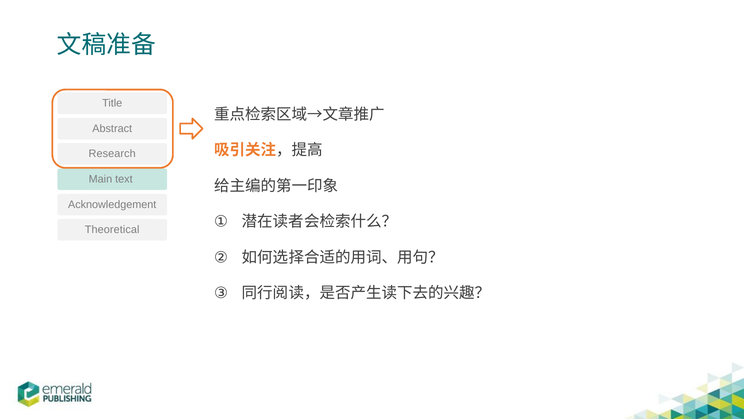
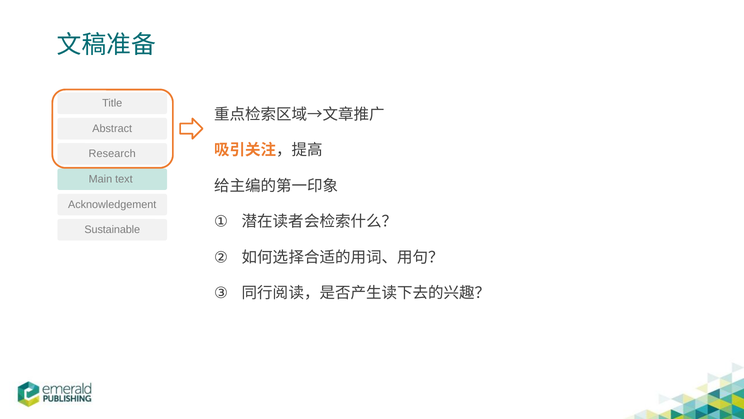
Theoretical: Theoretical -> Sustainable (112, 229)
